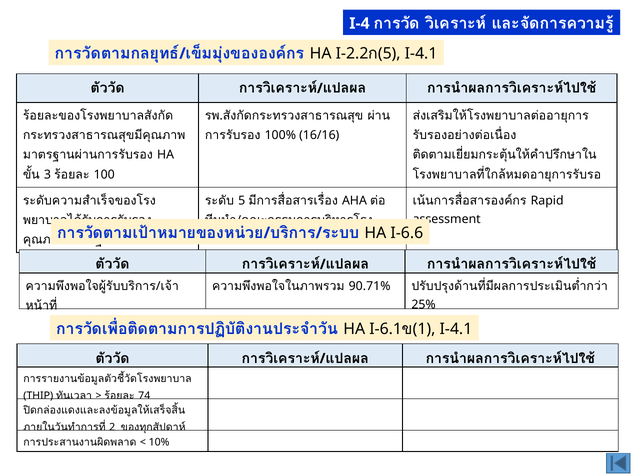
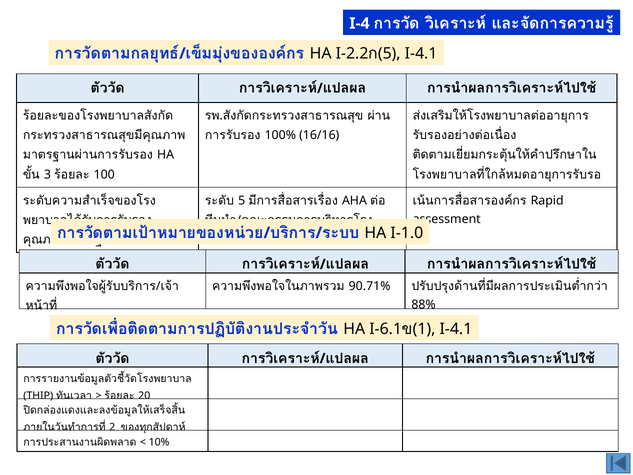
I-6.6: I-6.6 -> I-1.0 (407, 233)
25%: 25% -> 88% (424, 305)
74: 74 -> 20 (144, 395)
